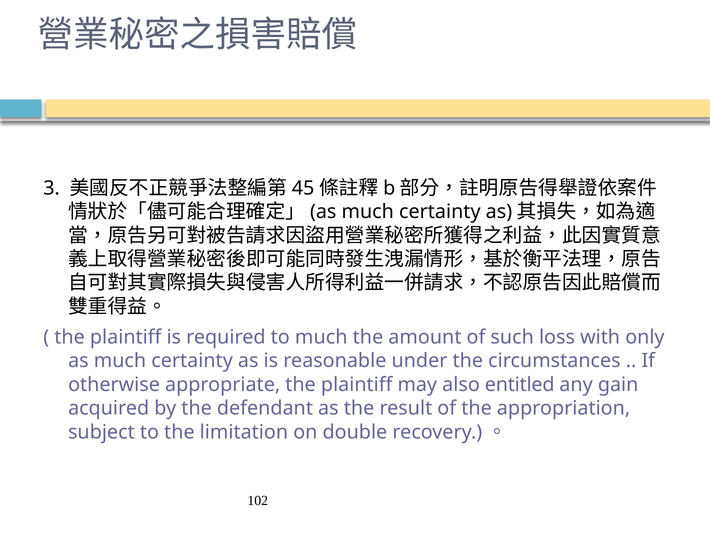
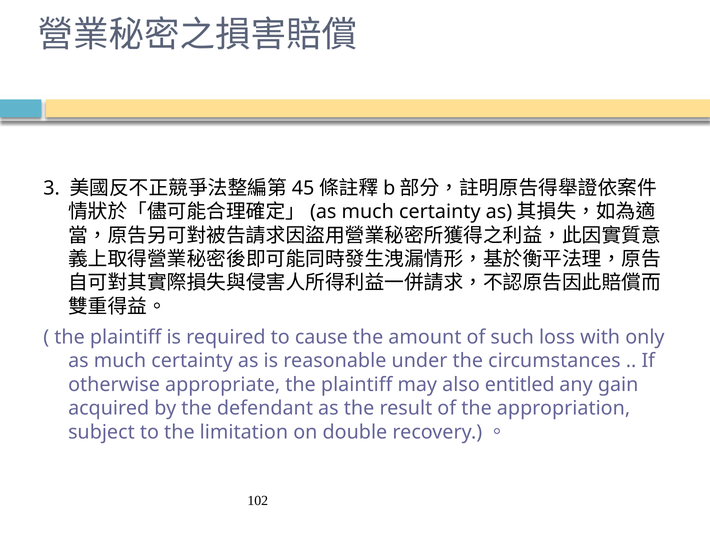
to much: much -> cause (321, 337)
